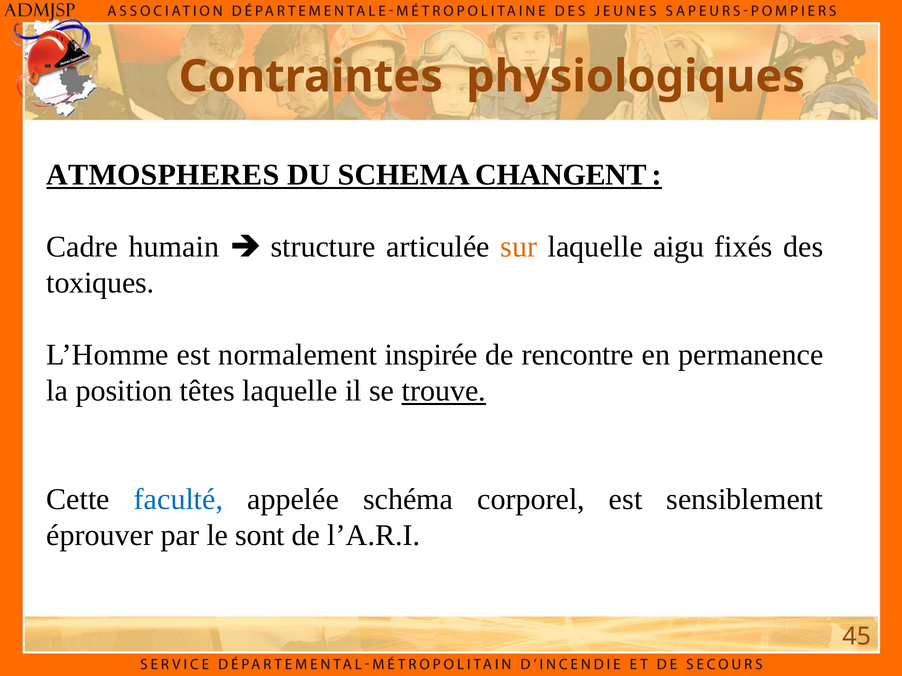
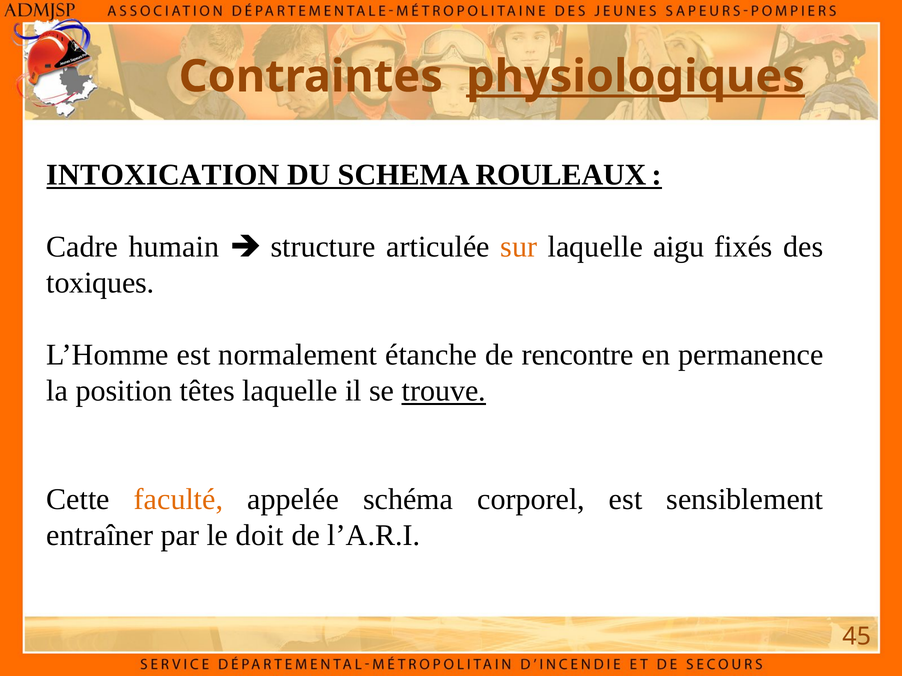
physiologiques underline: none -> present (636, 77)
ATMOSPHERES: ATMOSPHERES -> INTOXICATION (163, 175)
CHANGENT: CHANGENT -> ROULEAUX (561, 175)
inspirée: inspirée -> étanche (431, 355)
faculté colour: blue -> orange (179, 500)
éprouver: éprouver -> entraîner (100, 536)
sont: sont -> doit (260, 536)
